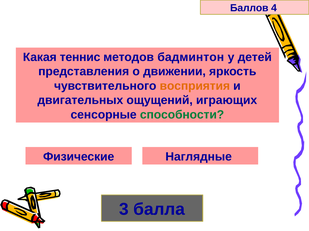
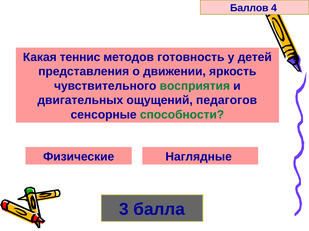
бадминтон: бадминтон -> готовность (191, 57)
восприятия colour: orange -> green (195, 86)
играющих: играющих -> педагогов (227, 101)
